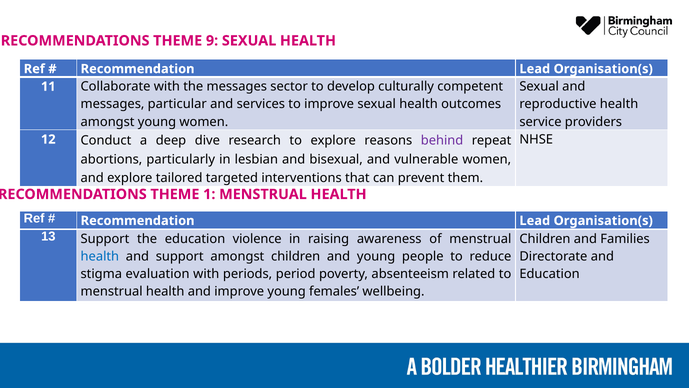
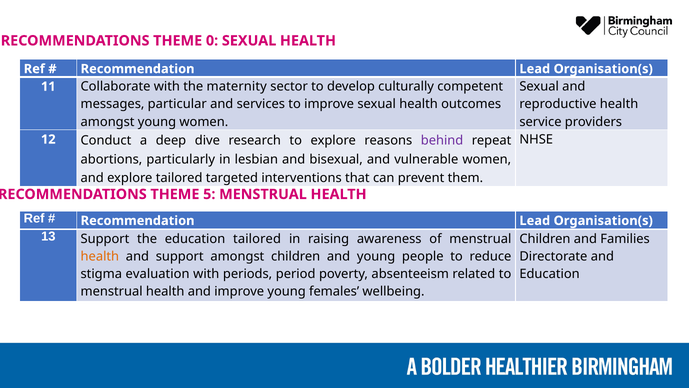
9: 9 -> 0 (212, 41)
the messages: messages -> maternity (237, 86)
1: 1 -> 5 (209, 194)
education violence: violence -> tailored (257, 238)
health colour: blue -> orange (100, 256)
